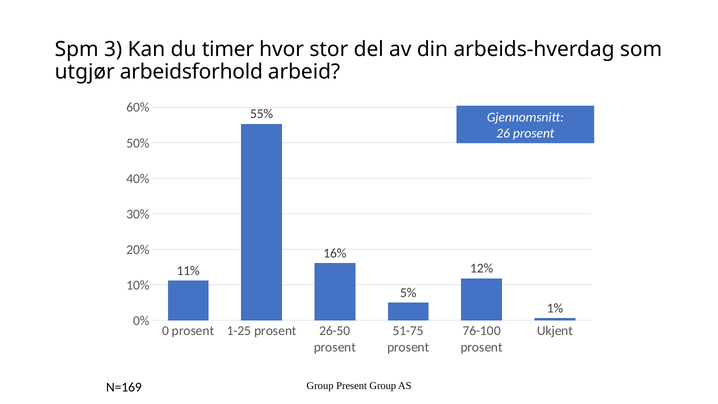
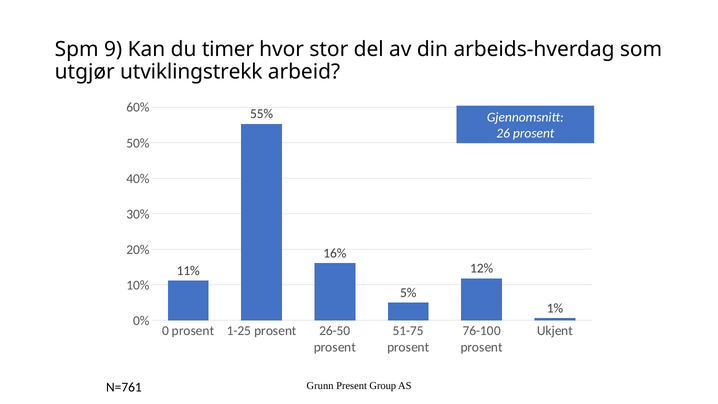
3: 3 -> 9 (113, 49)
arbeidsforhold: arbeidsforhold -> utviklingstrekk (191, 72)
Group: Group -> Grunn (320, 386)
N=169: N=169 -> N=761 (124, 387)
